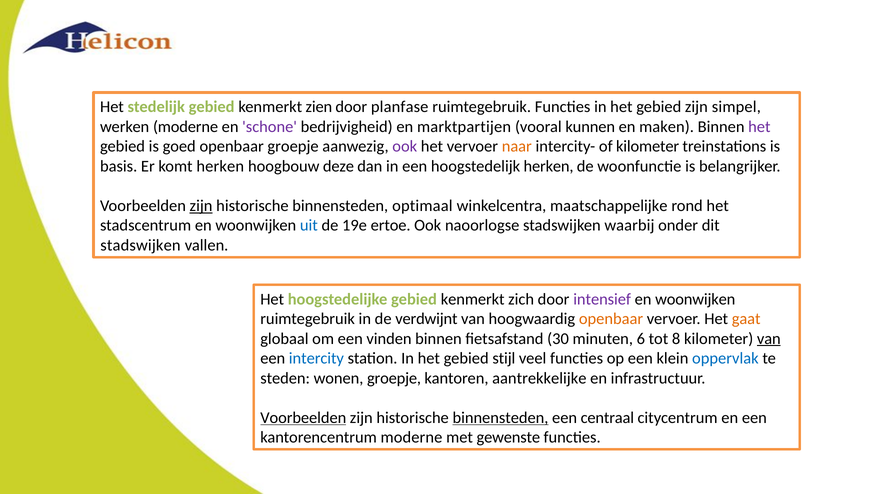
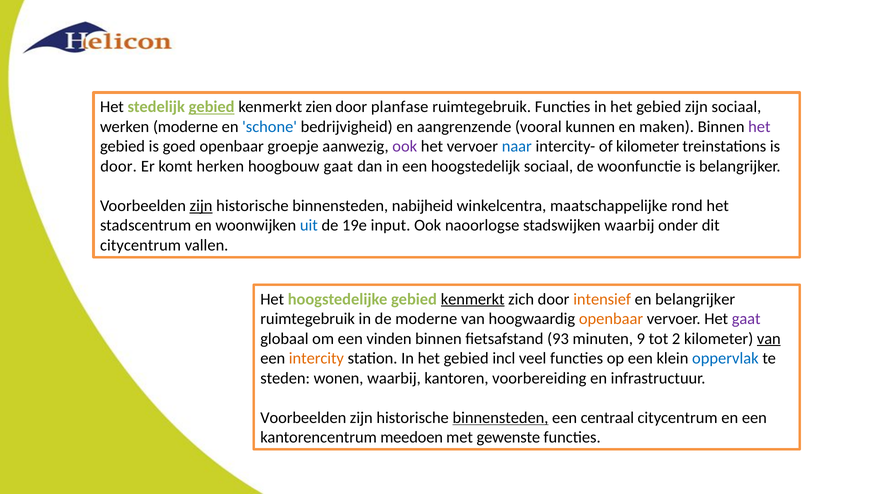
gebied underline: none -> present (212, 107)
zijn simpel: simpel -> sociaal (736, 107)
schone colour: purple -> blue (270, 127)
marktpartijen: marktpartijen -> aangrenzende (464, 127)
naar colour: orange -> blue (517, 146)
basis: basis -> door (119, 166)
hoogbouw deze: deze -> gaat (338, 166)
hoogstedelijk herken: herken -> sociaal (549, 166)
optimaal: optimaal -> nabijheid (423, 206)
ertoe: ertoe -> input (391, 225)
stadswijken: stadswijken -> citycentrum (141, 245)
kenmerkt underline: none -> present (473, 299)
intensief colour: purple -> orange (602, 299)
woonwijken: woonwijken -> belangrijker (695, 299)
de verdwijnt: verdwijnt -> moderne (426, 319)
gaat colour: orange -> purple (746, 319)
30: 30 -> 93 (558, 339)
6: 6 -> 9 (641, 339)
8: 8 -> 2 (676, 339)
intercity colour: blue -> orange (316, 358)
stijl: stijl -> incl (504, 358)
wonen groepje: groepje -> waarbij (394, 378)
aantrekkelijke: aantrekkelijke -> voorbereiding (539, 378)
Voorbeelden underline: present -> none (303, 418)
kantorencentrum moderne: moderne -> meedoen (412, 437)
